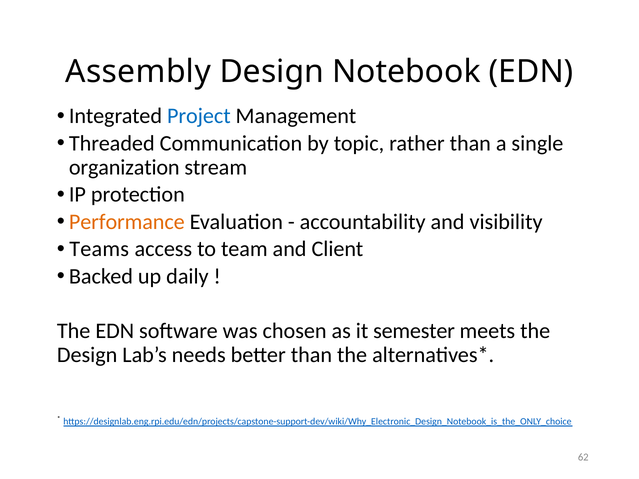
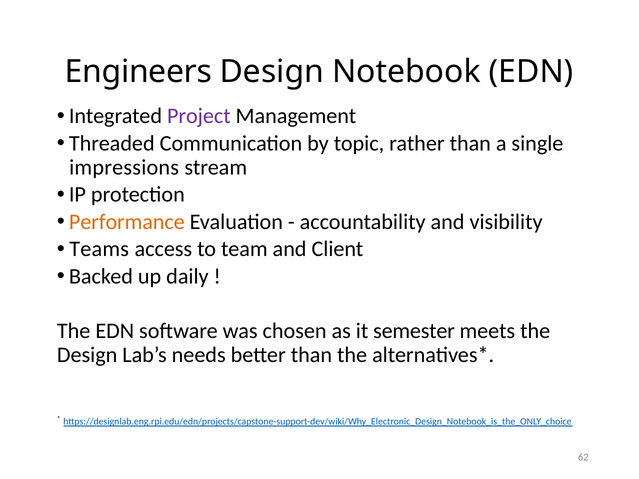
Assembly: Assembly -> Engineers (138, 72)
Project colour: blue -> purple (199, 116)
organization: organization -> impressions (124, 167)
